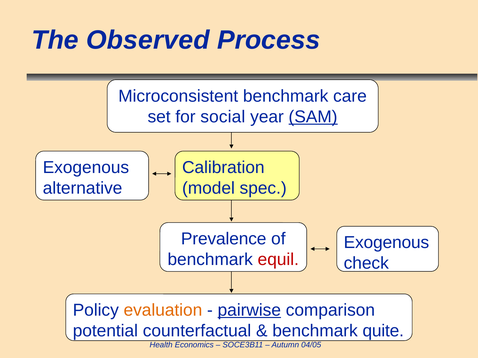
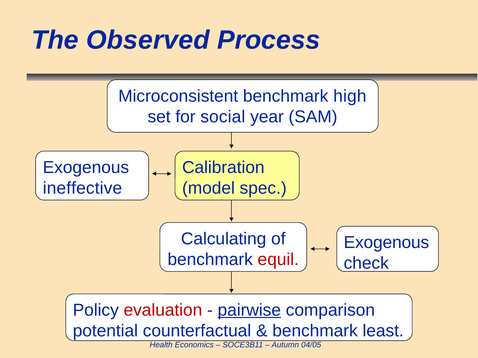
care: care -> high (350, 96)
SAM underline: present -> none (313, 117)
alternative: alternative -> ineffective (82, 188)
Prevalence: Prevalence -> Calculating (224, 239)
evaluation colour: orange -> red (163, 311)
quite: quite -> least (383, 331)
